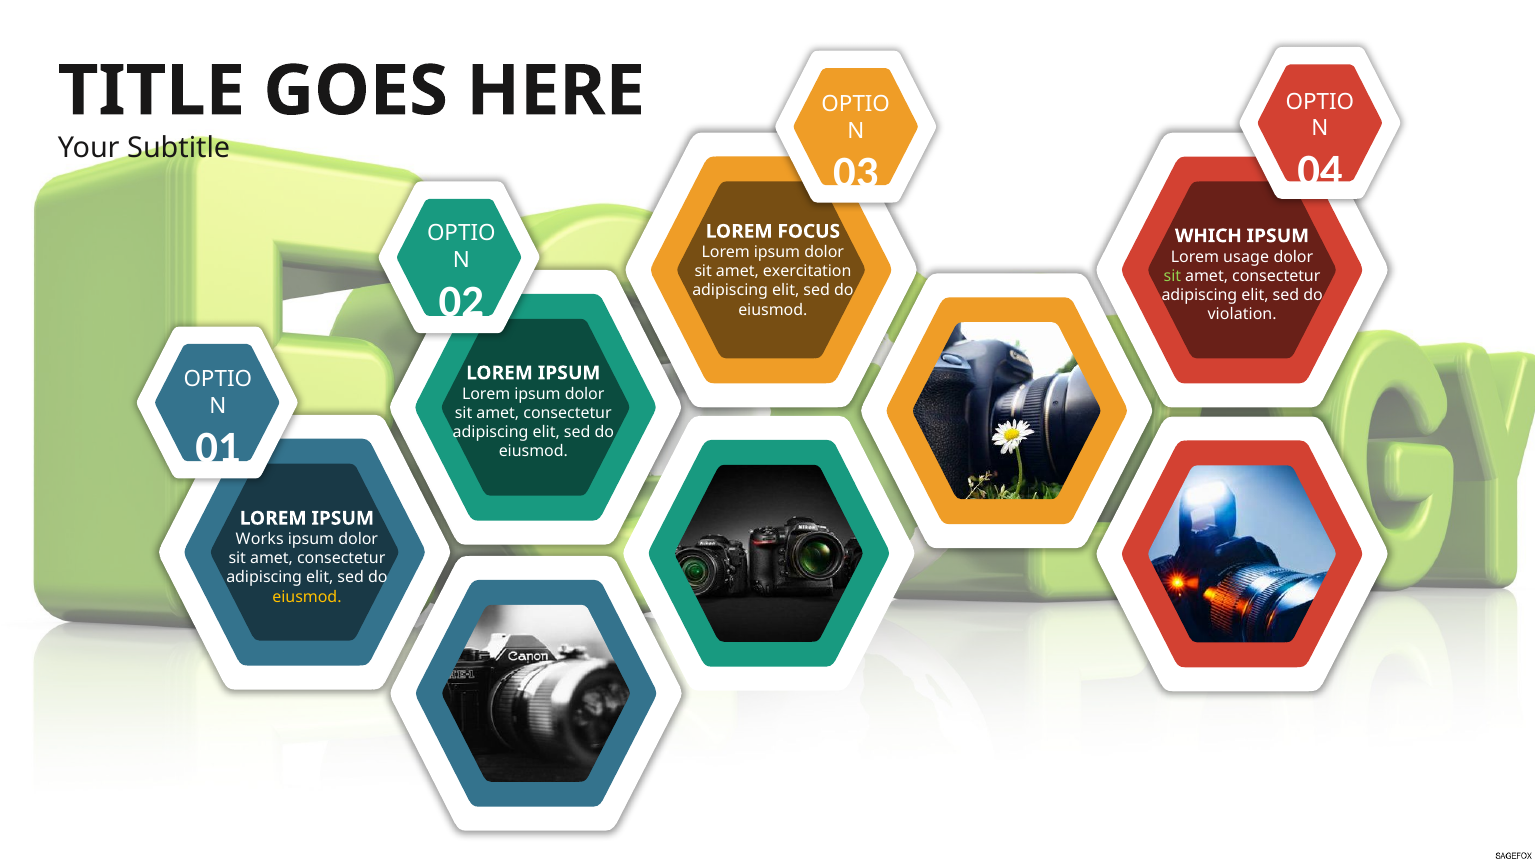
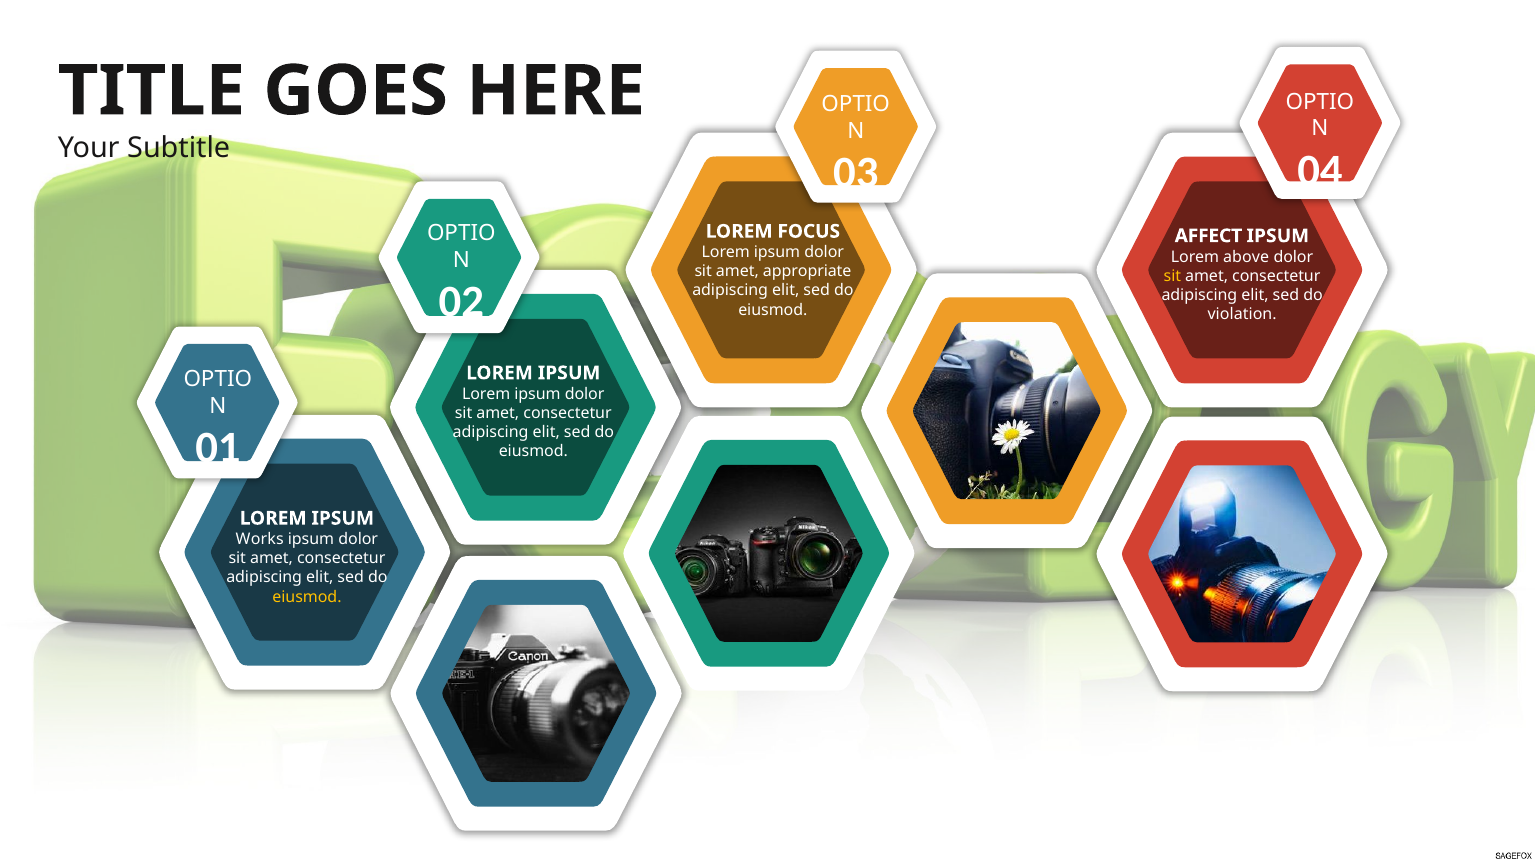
WHICH: WHICH -> AFFECT (1208, 236)
usage: usage -> above (1246, 257)
exercitation: exercitation -> appropriate (807, 272)
sit colour: light green -> yellow (1172, 276)
